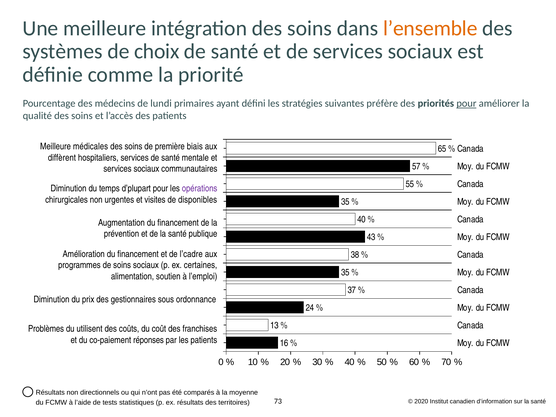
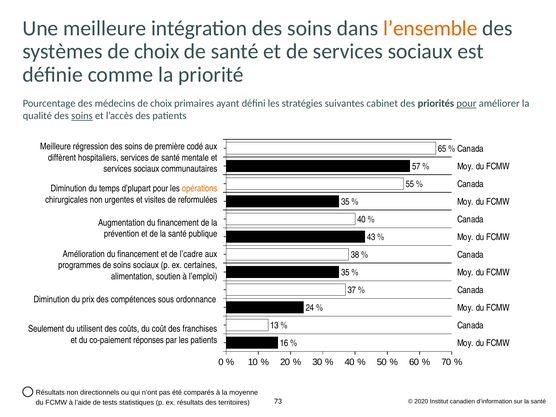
médecins de lundi: lundi -> choix (161, 103)
préfère: préfère -> cabinet (382, 103)
soins underline: none -> present (82, 116)
médicales: médicales -> régression (91, 147)
biais: biais -> codé (195, 147)
opérations colour: purple -> orange (200, 189)
disponibles: disponibles -> reformulées (198, 200)
gestionnaires: gestionnaires -> compétences (133, 299)
Problèmes: Problèmes -> Seulement (46, 329)
